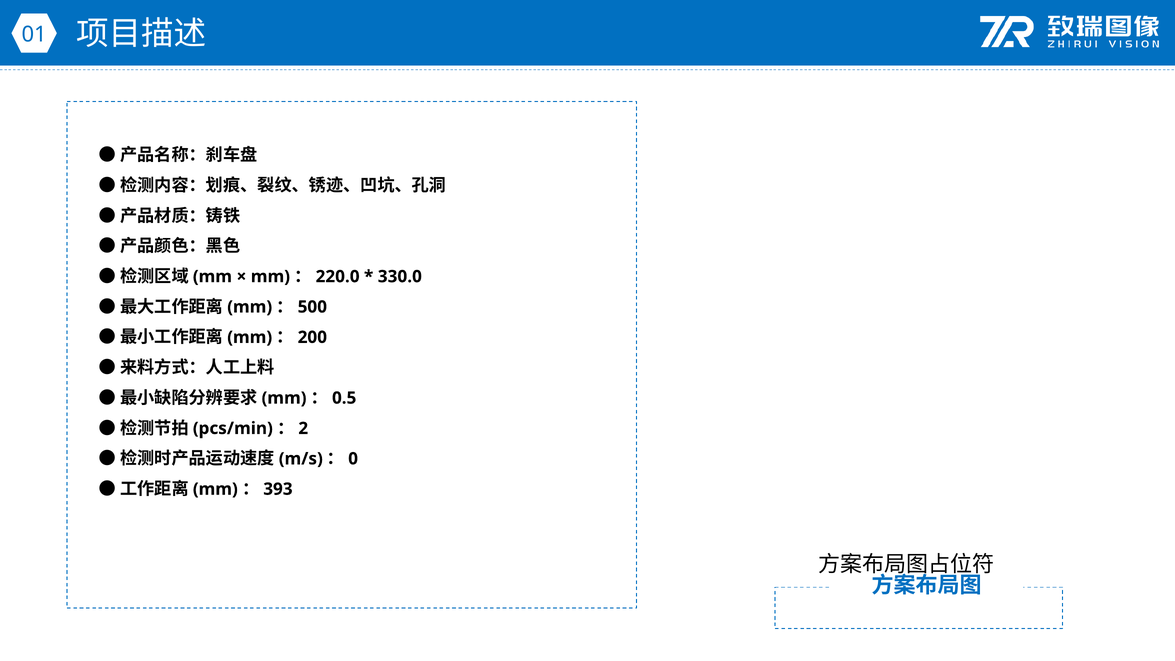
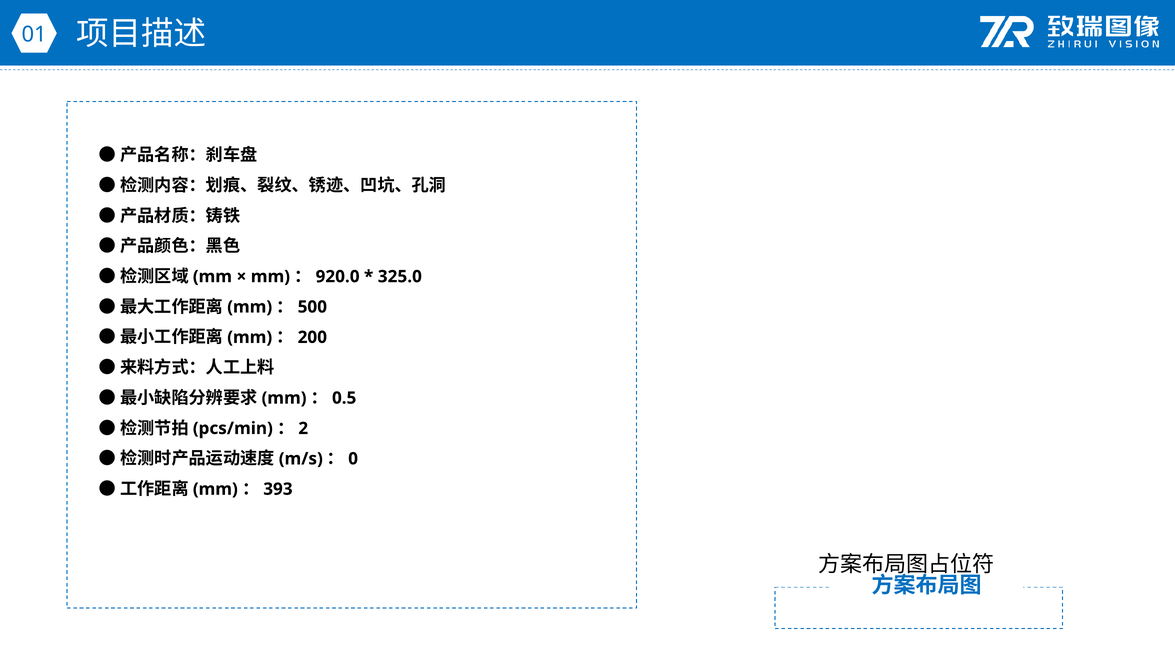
220.0: 220.0 -> 920.0 (338, 277)
330.0: 330.0 -> 325.0 (400, 277)
